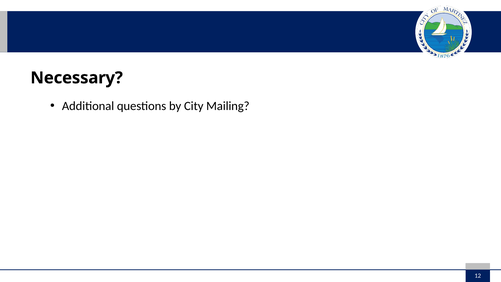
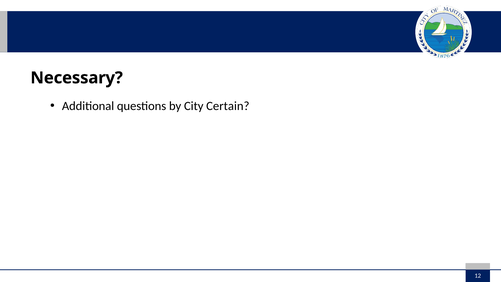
Mailing: Mailing -> Certain (228, 106)
